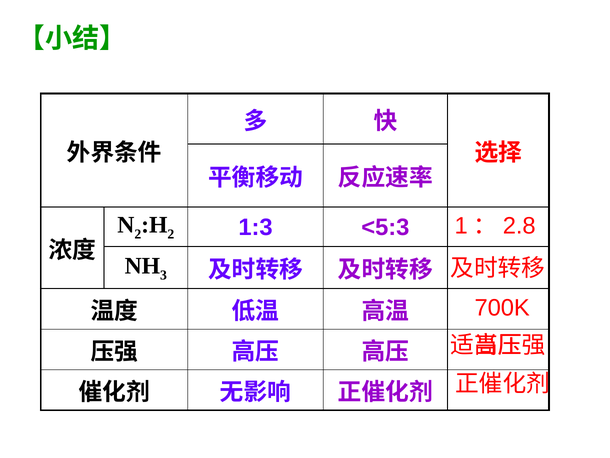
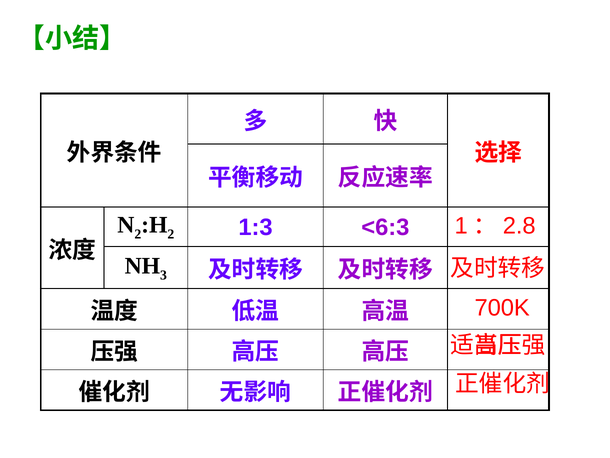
<5:3: <5:3 -> <6:3 (385, 227)
